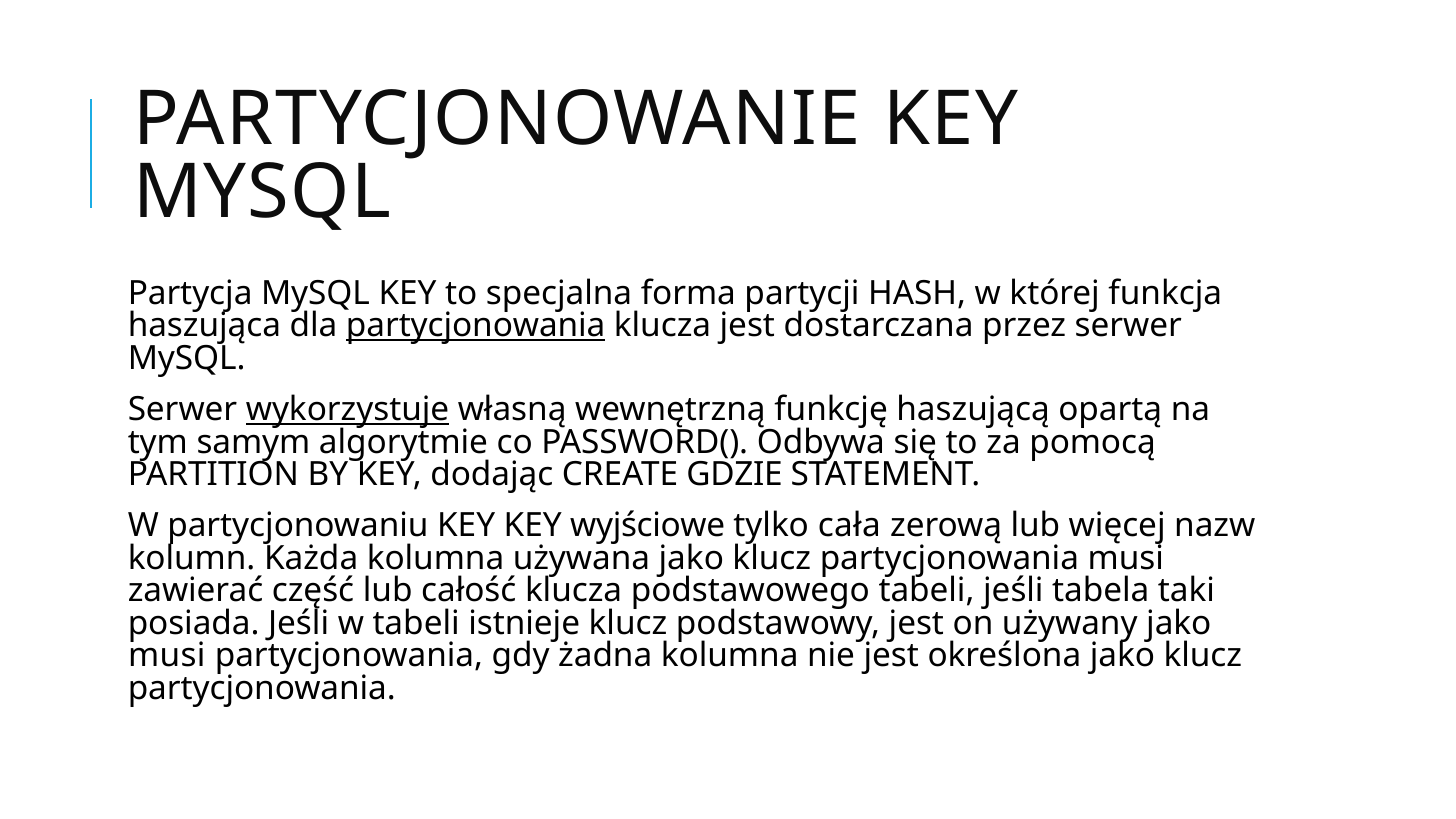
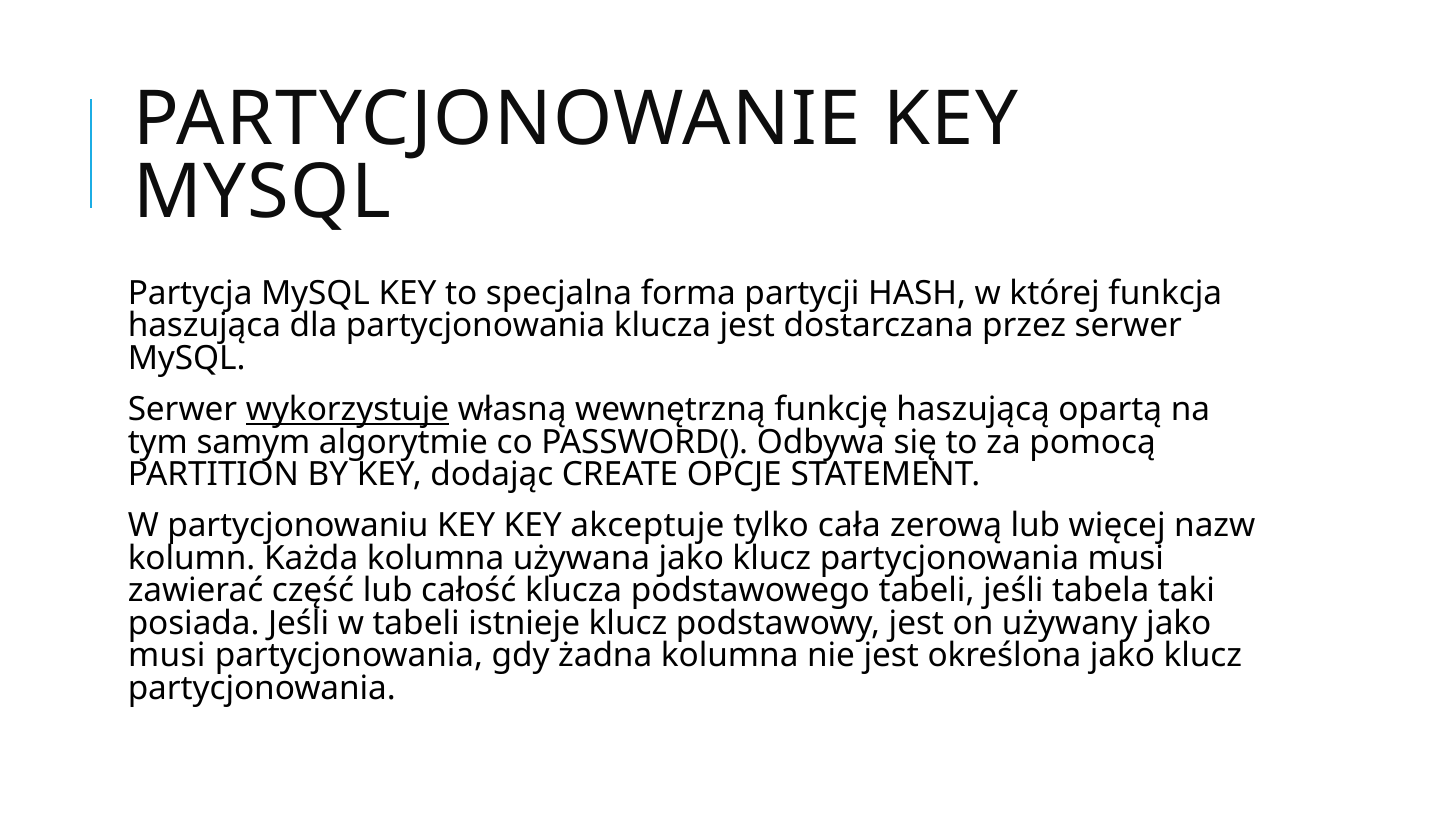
partycjonowania underline: present -> none (476, 326)
GDZIE: GDZIE -> OPCJE (734, 474)
wyjściowe: wyjściowe -> akceptuje (647, 526)
